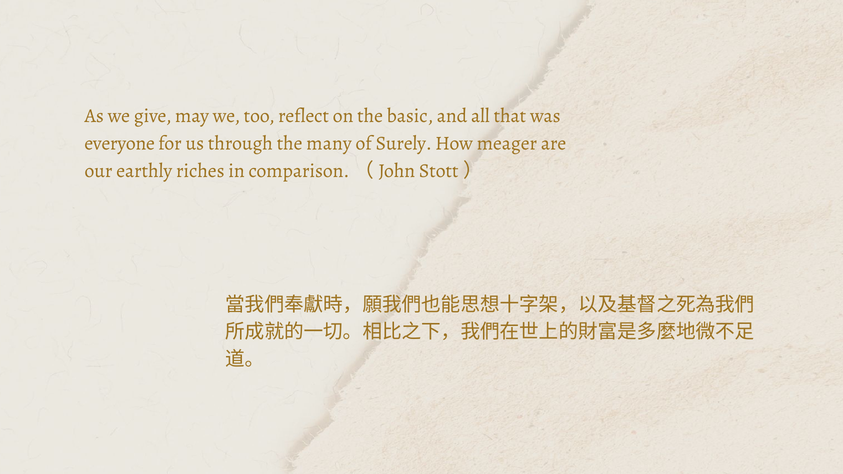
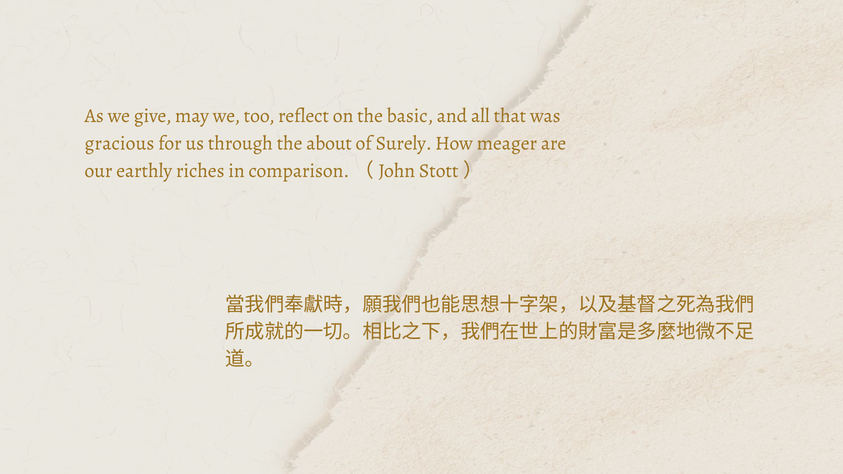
everyone: everyone -> gracious (119, 143)
many: many -> about (329, 143)
